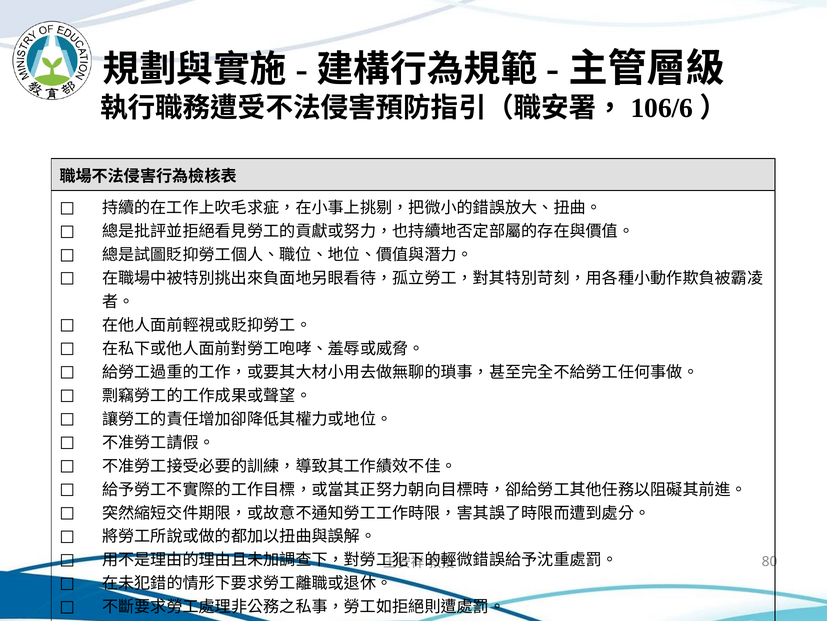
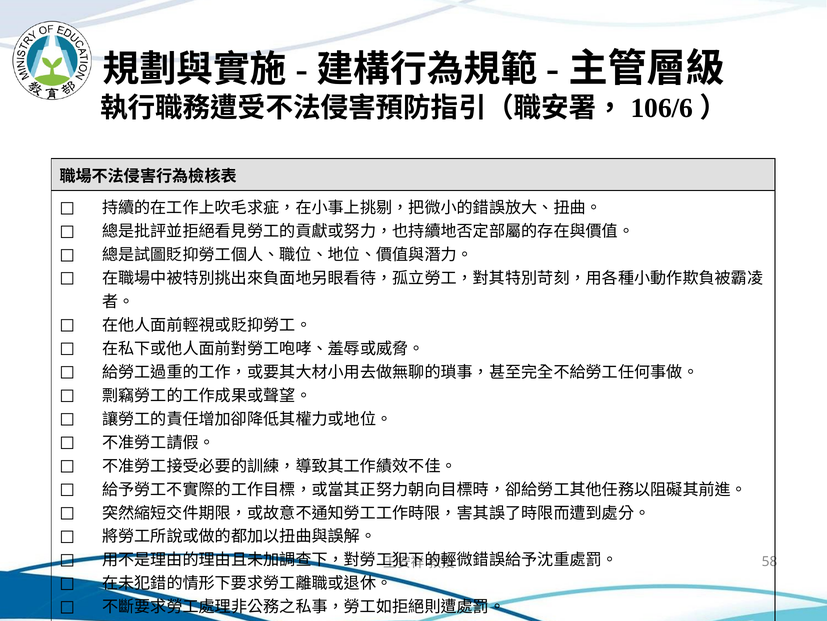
80: 80 -> 58 (770, 561)
